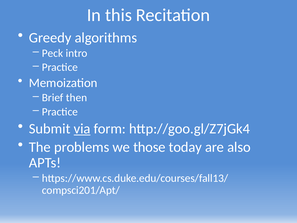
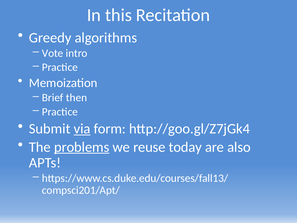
Peck: Peck -> Vote (53, 53)
problems underline: none -> present (82, 147)
those: those -> reuse (149, 147)
